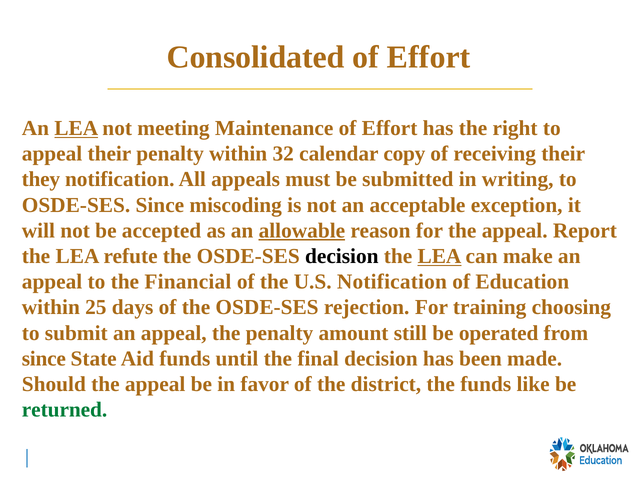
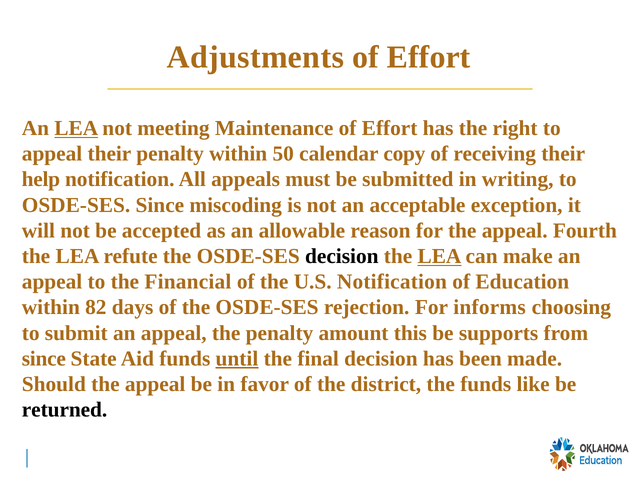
Consolidated: Consolidated -> Adjustments (255, 57)
32: 32 -> 50 (283, 154)
they: they -> help (41, 179)
allowable underline: present -> none (302, 231)
Report: Report -> Fourth (585, 231)
25: 25 -> 82 (96, 307)
training: training -> informs (490, 307)
still: still -> this (410, 333)
operated: operated -> supports (499, 333)
until underline: none -> present (237, 359)
returned colour: green -> black (65, 410)
